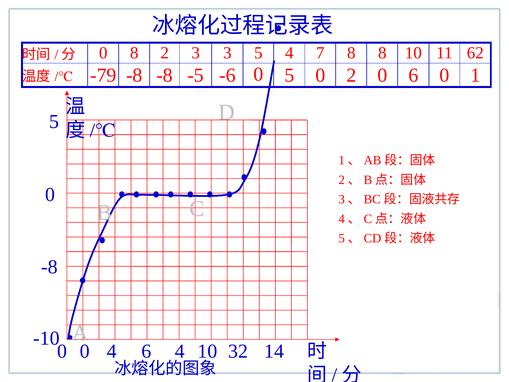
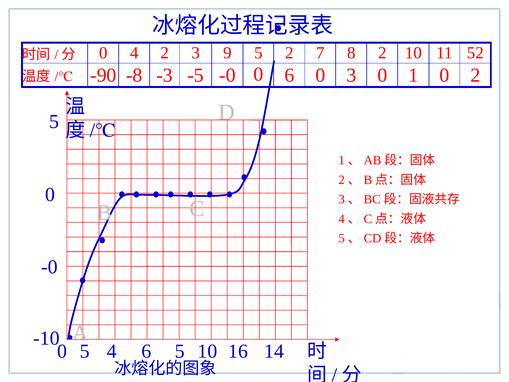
0 8: 8 -> 4 (134, 53)
3 3: 3 -> 9 (227, 53)
5 4: 4 -> 2 (289, 53)
8 8: 8 -> 2 (382, 53)
62: 62 -> 52 (475, 53)
-79: -79 -> -90 (103, 75)
-8 -8: -8 -> -3 (165, 75)
-5 -6: -6 -> -0 (227, 75)
5: 5 -> 6 (289, 75)
0 2: 2 -> 3 (351, 75)
0 6: 6 -> 1 (413, 75)
0 1: 1 -> 2 (475, 75)
-8: -8 -> -0 (49, 267)
0: 0 -> 5 (85, 351)
6 4: 4 -> 5 (180, 351)
32: 32 -> 16 (238, 351)
